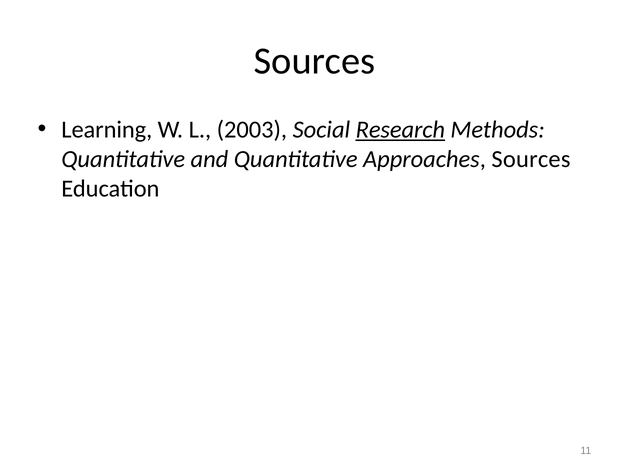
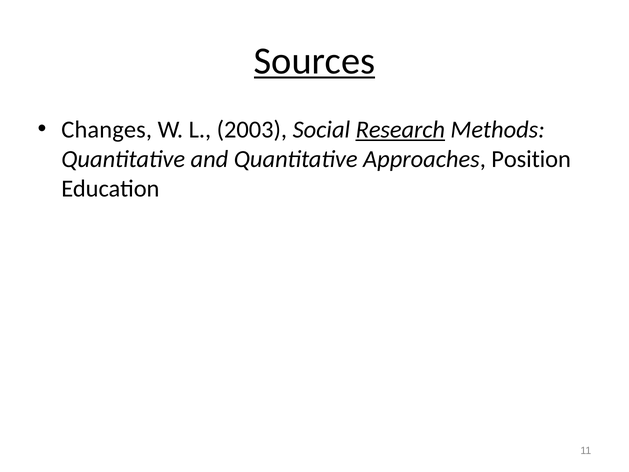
Sources underline: none -> present (315, 61)
Learning: Learning -> Changes (107, 130)
Approaches Sources: Sources -> Position (531, 159)
